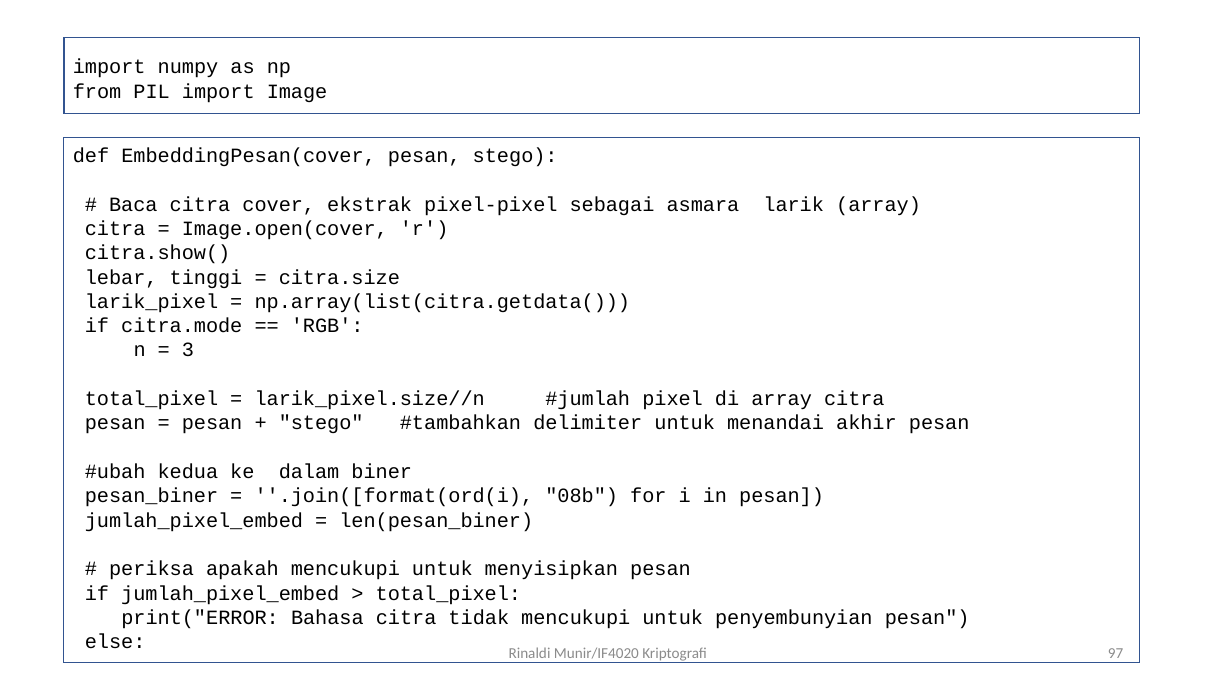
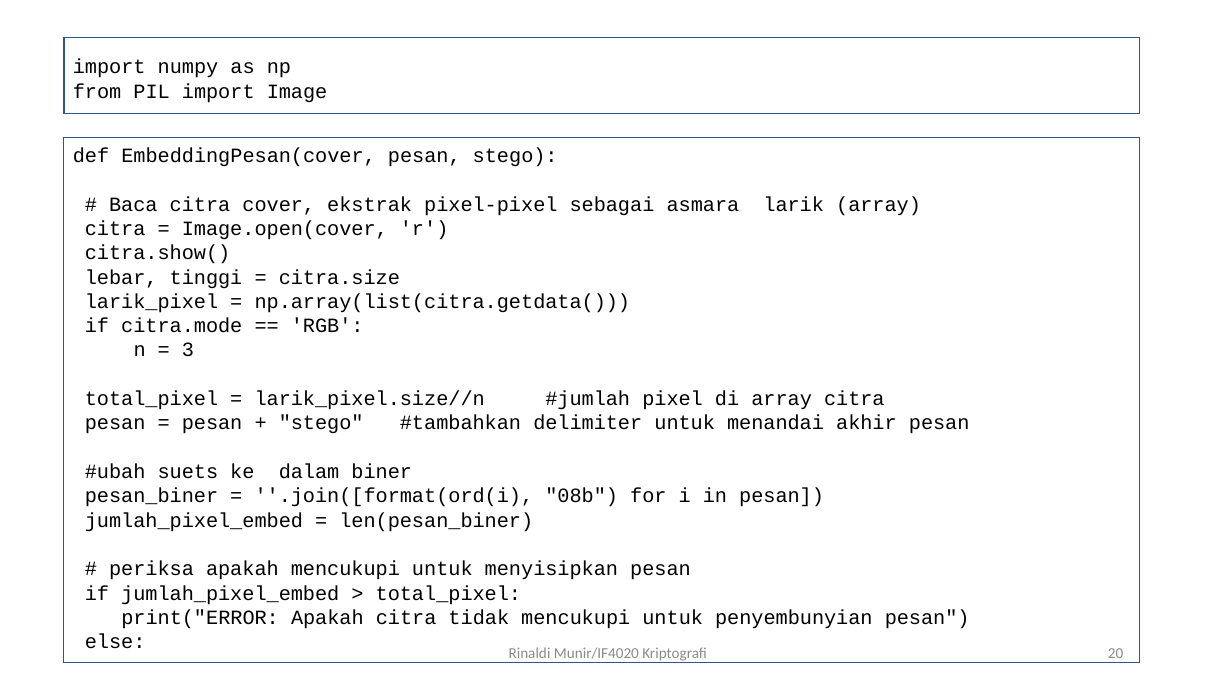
kedua: kedua -> suets (188, 472)
print("ERROR Bahasa: Bahasa -> Apakah (327, 618)
97: 97 -> 20 (1116, 653)
